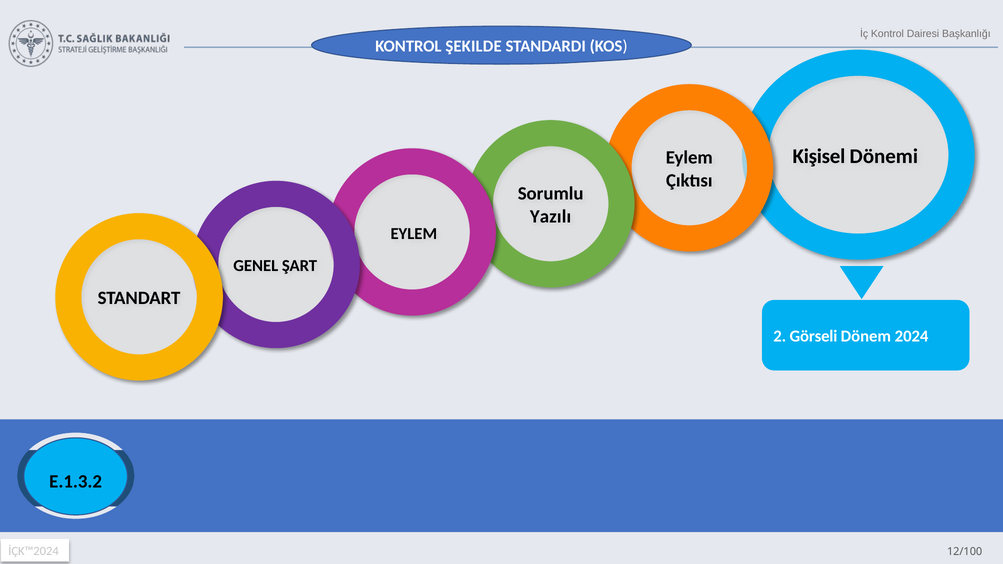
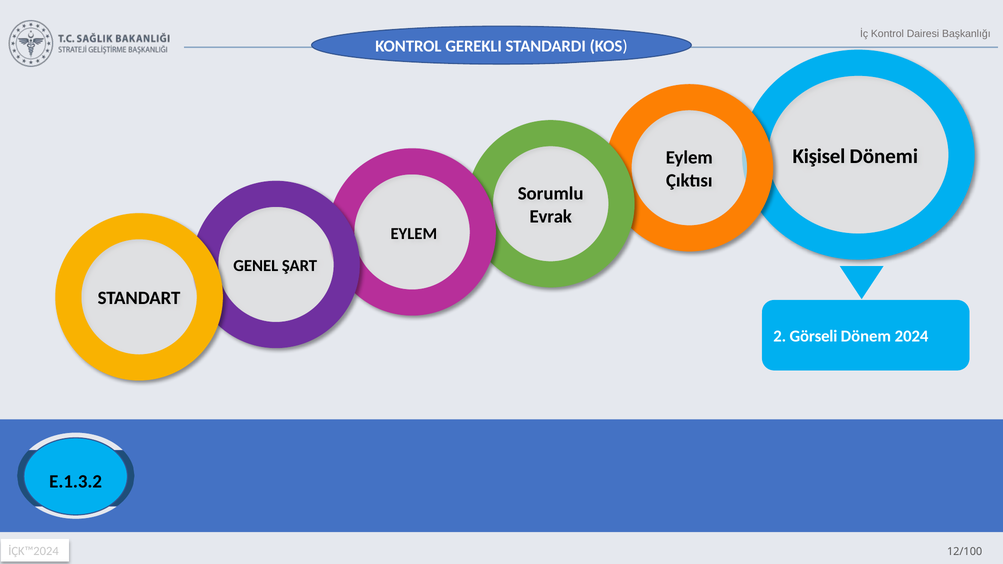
ŞEKILDE: ŞEKILDE -> GEREKLI (474, 46)
Yazılı: Yazılı -> Evrak (551, 216)
